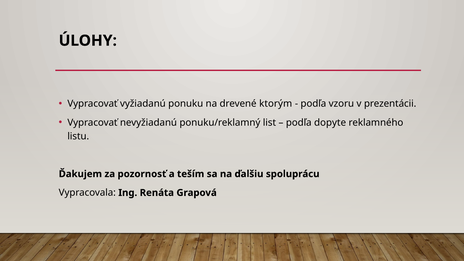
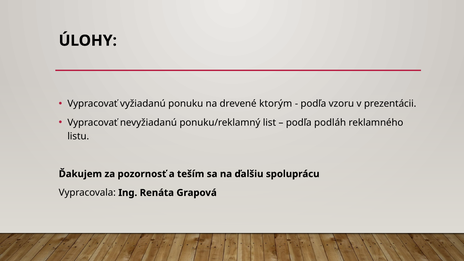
dopyte: dopyte -> podláh (330, 122)
